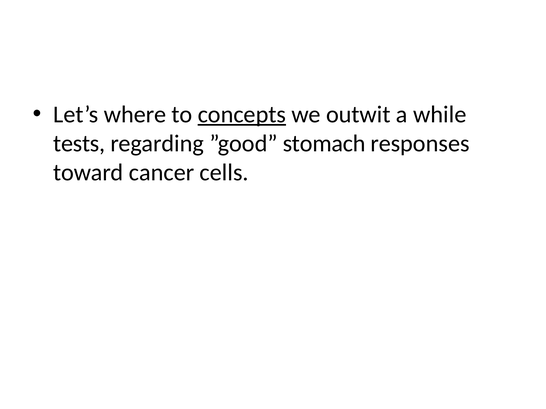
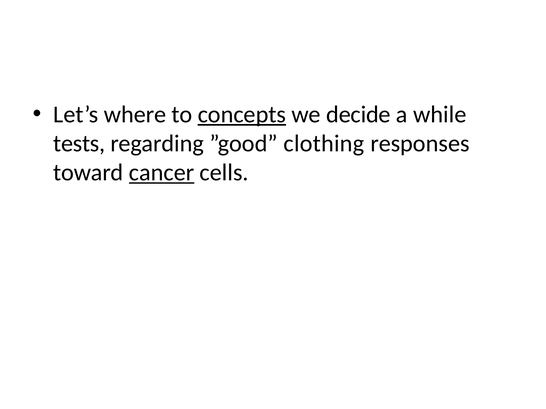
outwit: outwit -> decide (358, 115)
stomach: stomach -> clothing (324, 144)
cancer underline: none -> present (162, 173)
